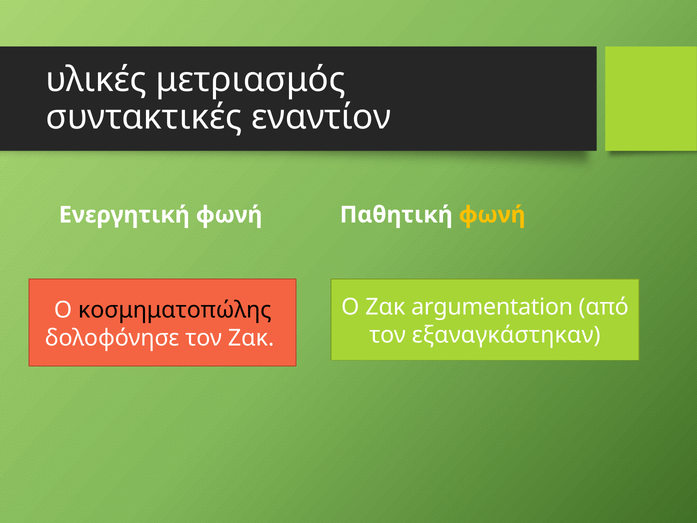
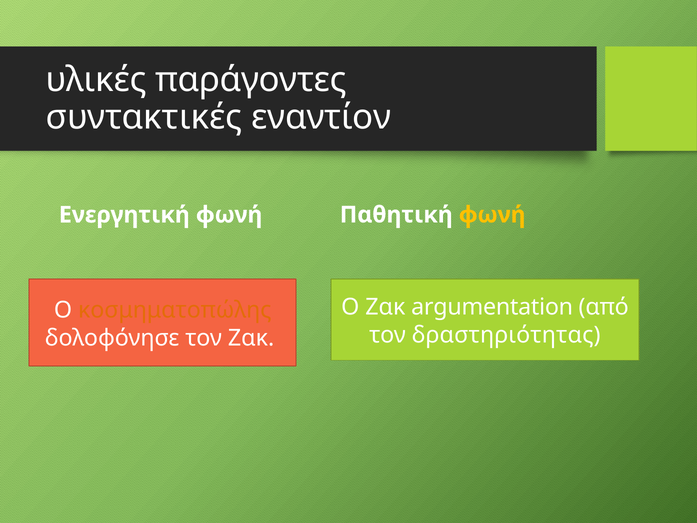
μετριασμός: μετριασμός -> παράγοντες (251, 80)
κοσμηματοπώλης colour: black -> orange (175, 310)
εξαναγκάστηκαν: εξαναγκάστηκαν -> δραστηριότητας (506, 335)
